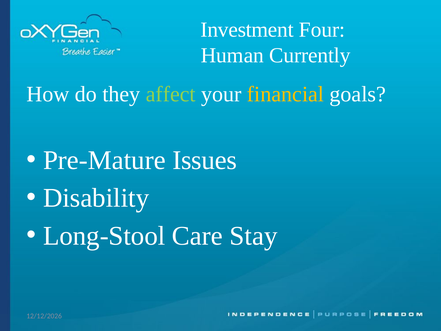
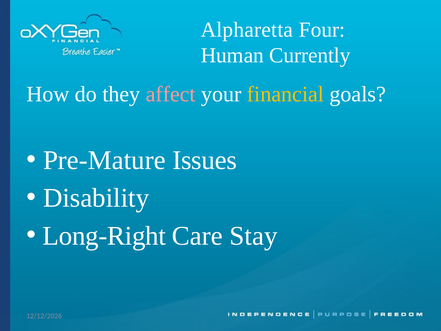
Investment: Investment -> Alpharetta (247, 30)
affect colour: light green -> pink (171, 94)
Long-Stool: Long-Stool -> Long-Right (104, 236)
